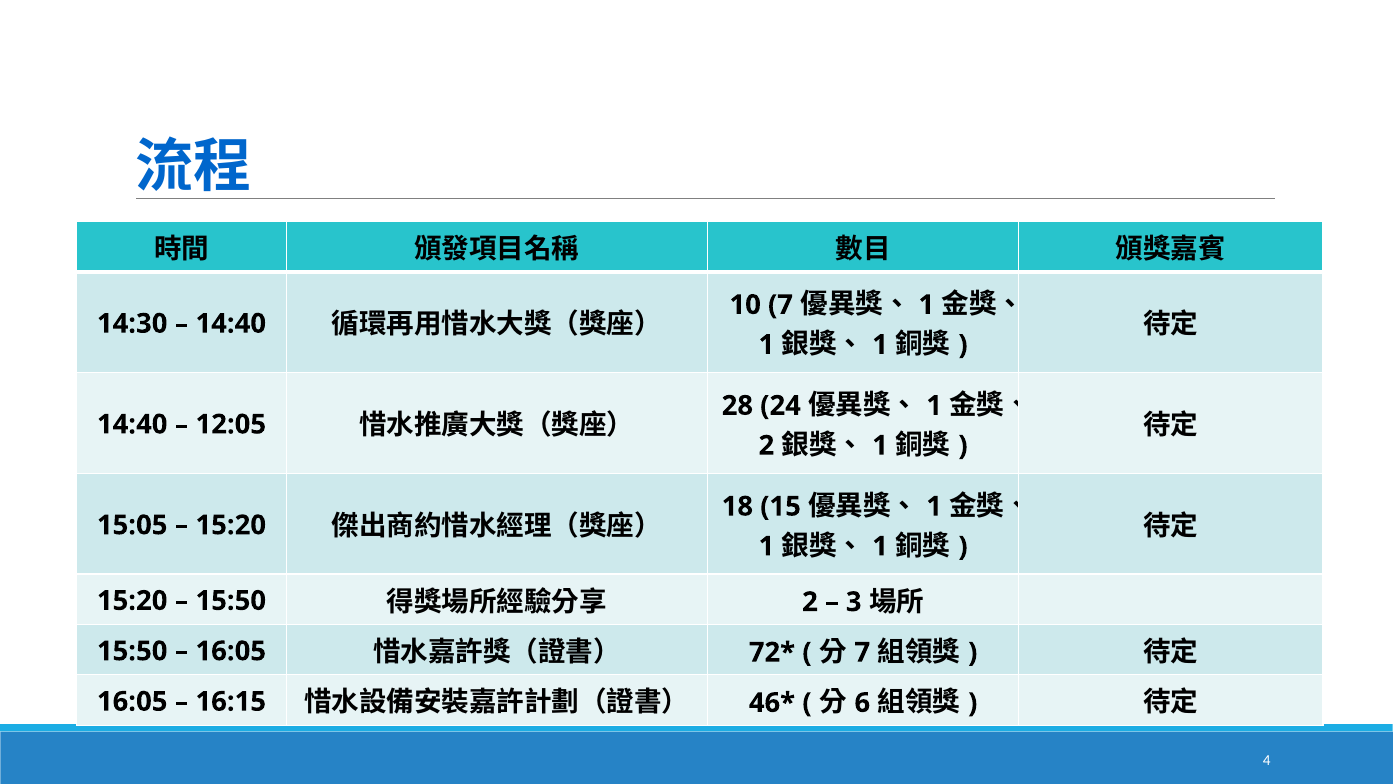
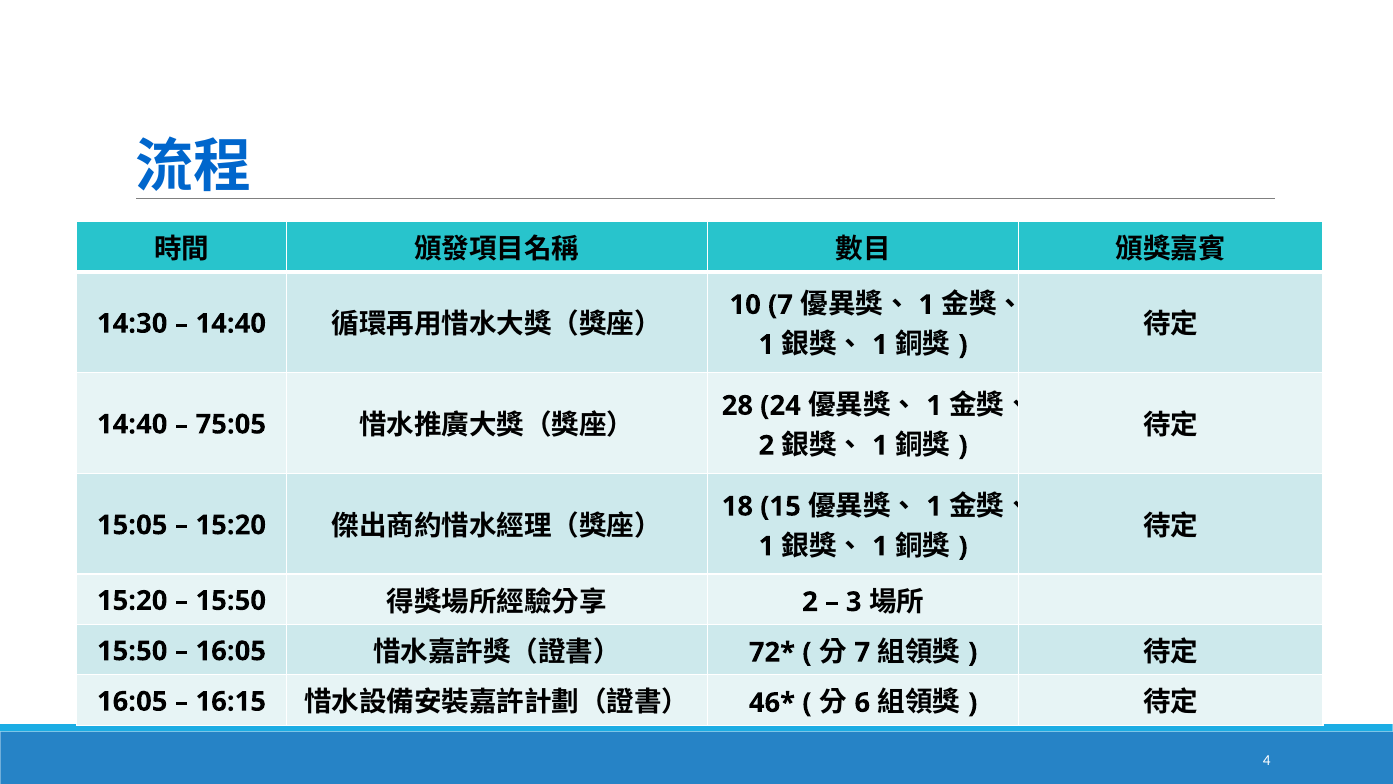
12:05: 12:05 -> 75:05 (231, 424)
